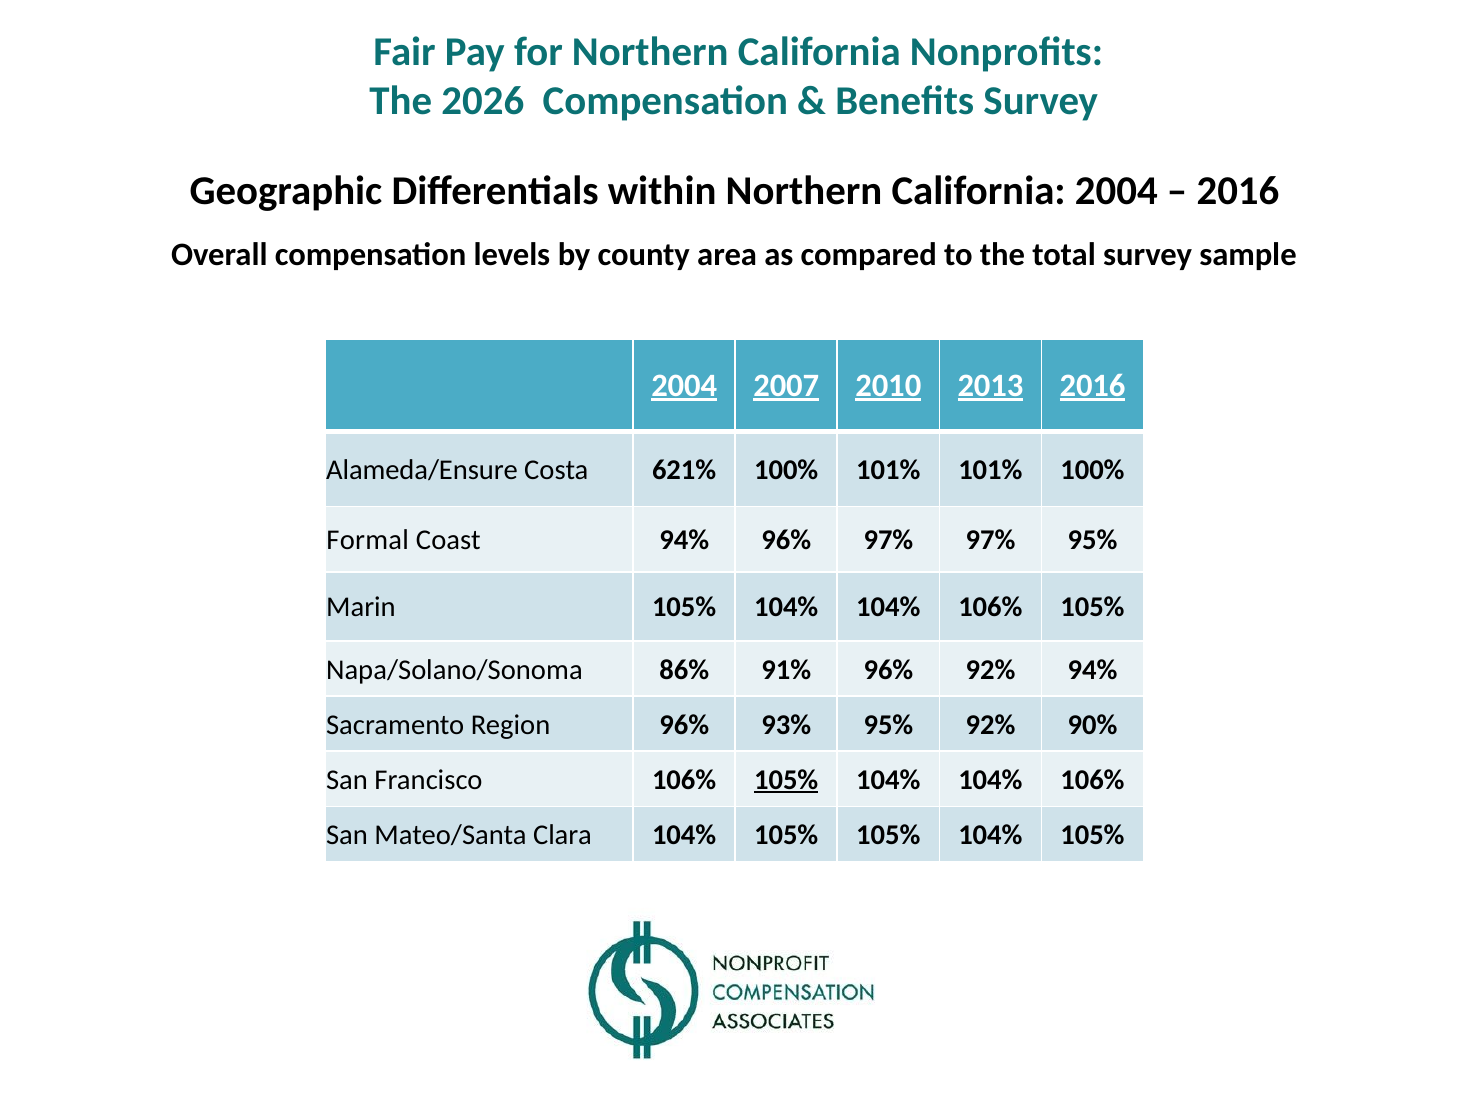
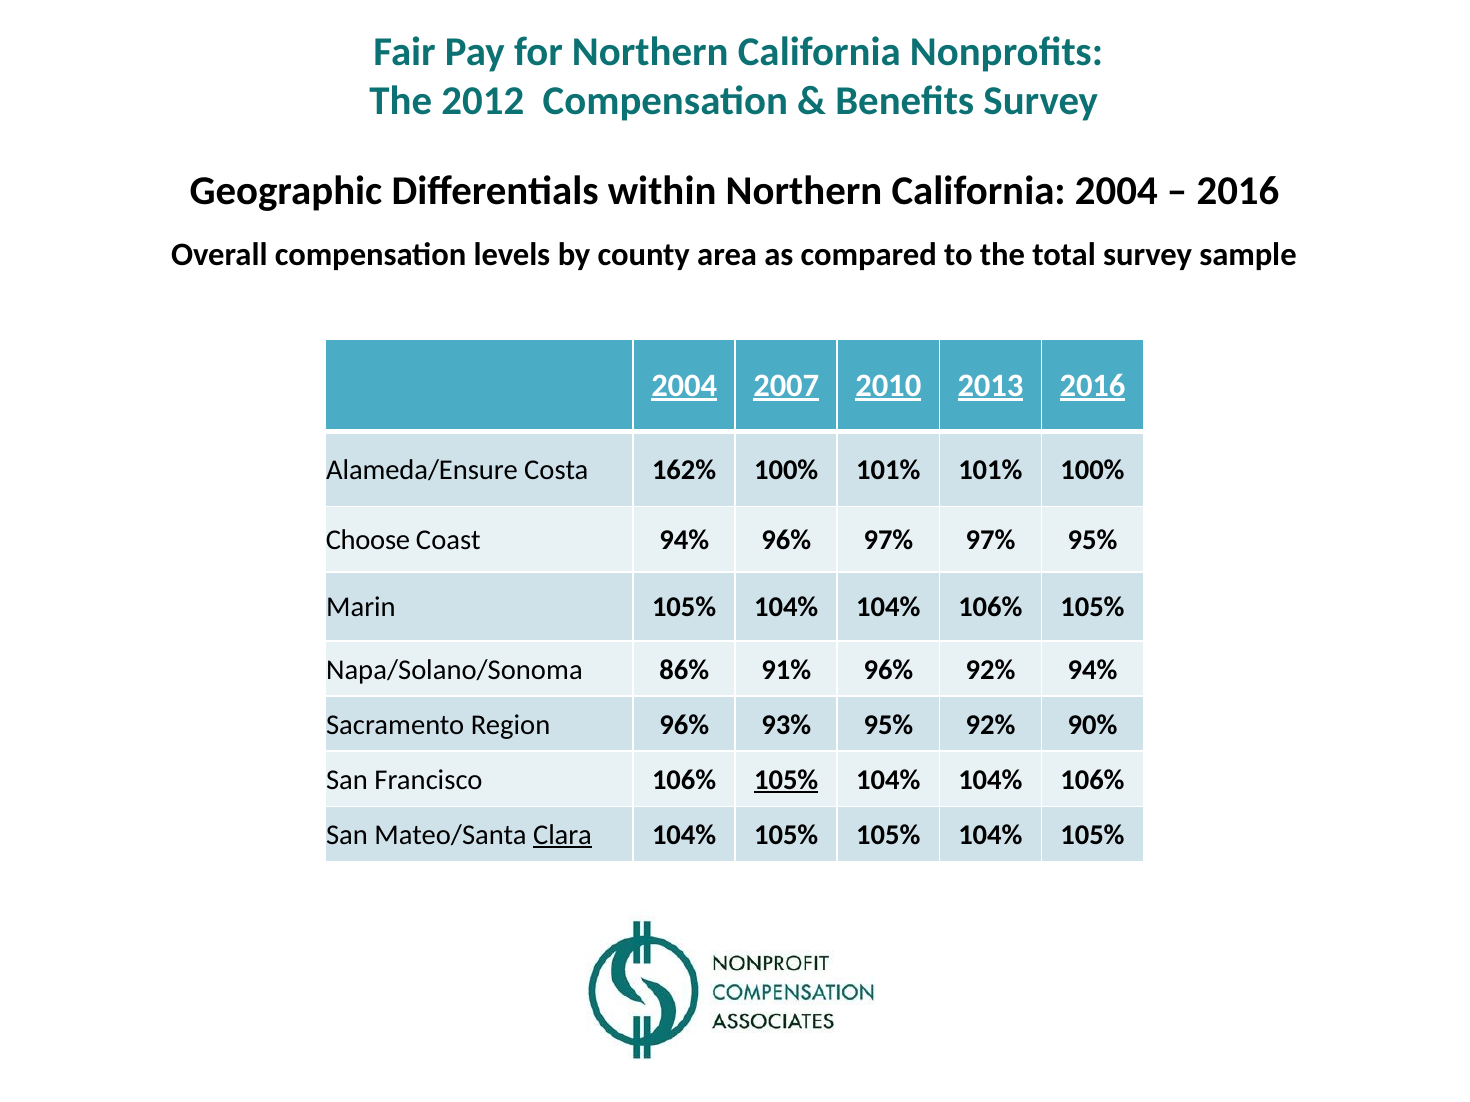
2026: 2026 -> 2012 (483, 101)
621%: 621% -> 162% (684, 470)
Formal: Formal -> Choose (368, 540)
Clara underline: none -> present (562, 835)
